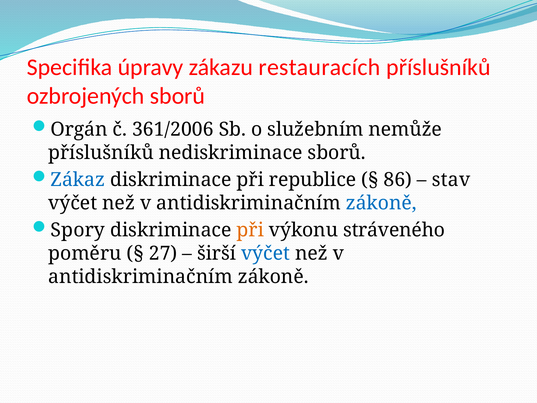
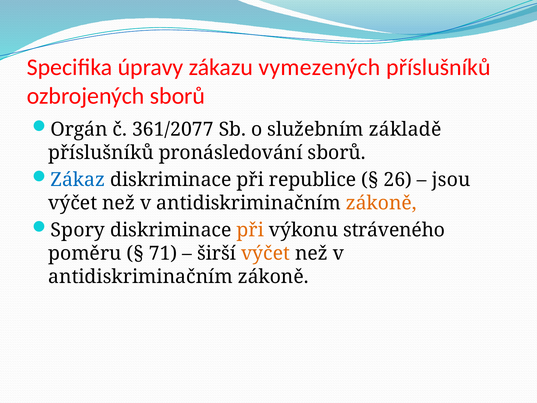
restauracích: restauracích -> vymezených (319, 67)
361/2006: 361/2006 -> 361/2077 (173, 129)
nemůže: nemůže -> základě (405, 129)
nediskriminace: nediskriminace -> pronásledování (231, 153)
86: 86 -> 26 (398, 180)
stav: stav -> jsou (451, 180)
zákoně colour: blue -> orange (381, 203)
27: 27 -> 71 (163, 253)
výčet colour: blue -> orange (265, 253)
